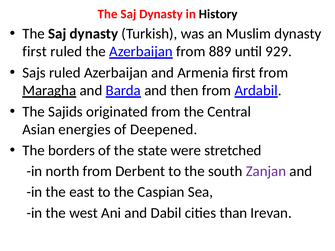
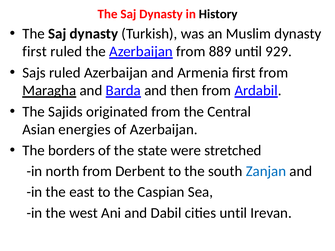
of Deepened: Deepened -> Azerbaijan (164, 130)
Zanjan colour: purple -> blue (266, 171)
cities than: than -> until (233, 213)
